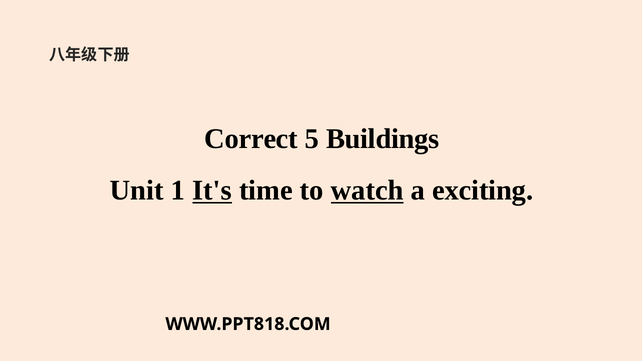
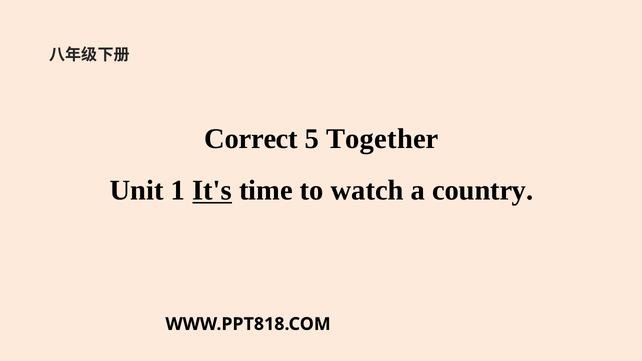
Buildings: Buildings -> Together (382, 139)
watch underline: present -> none (367, 191)
exciting: exciting -> country (483, 191)
